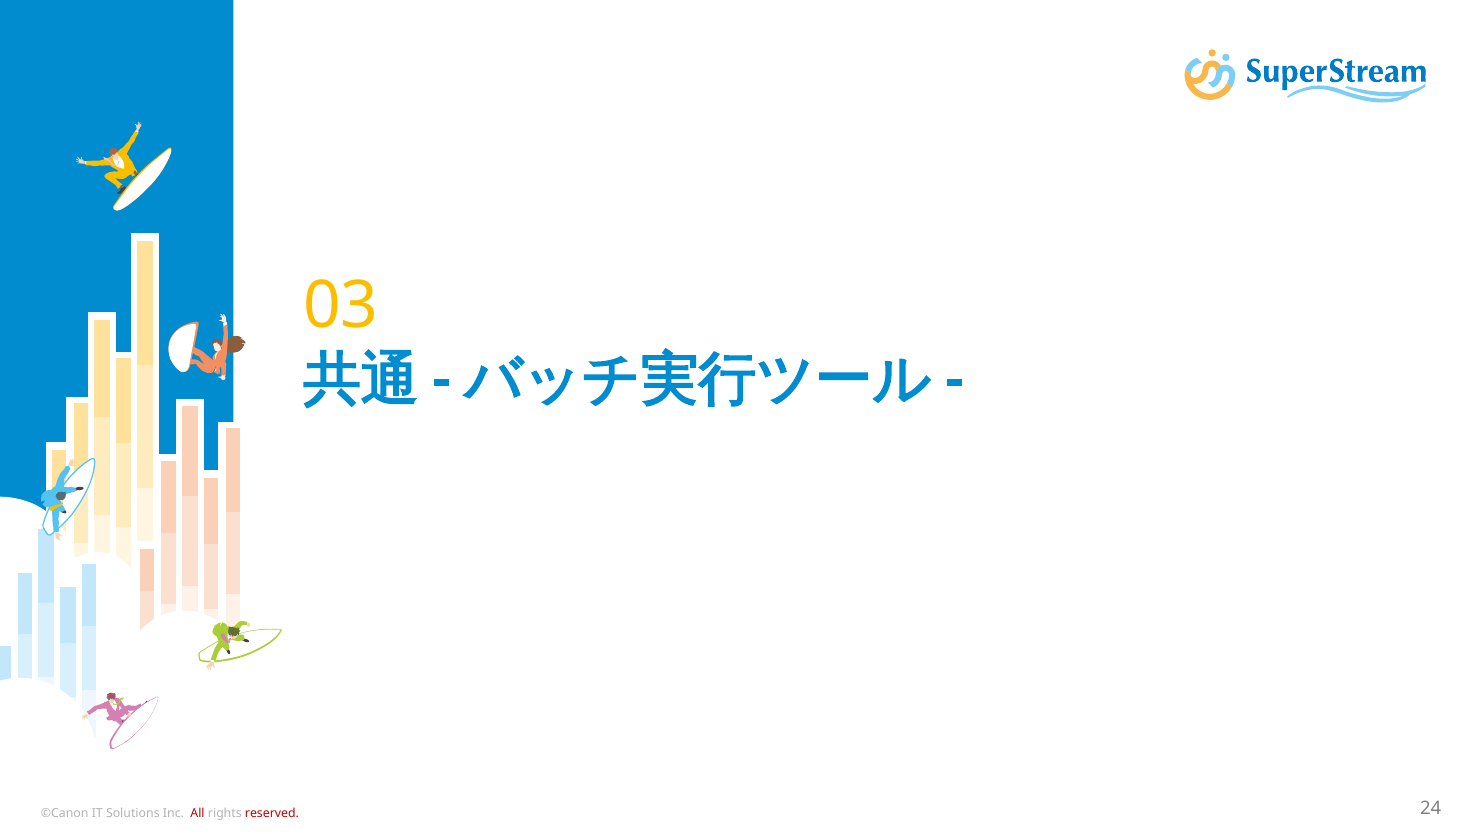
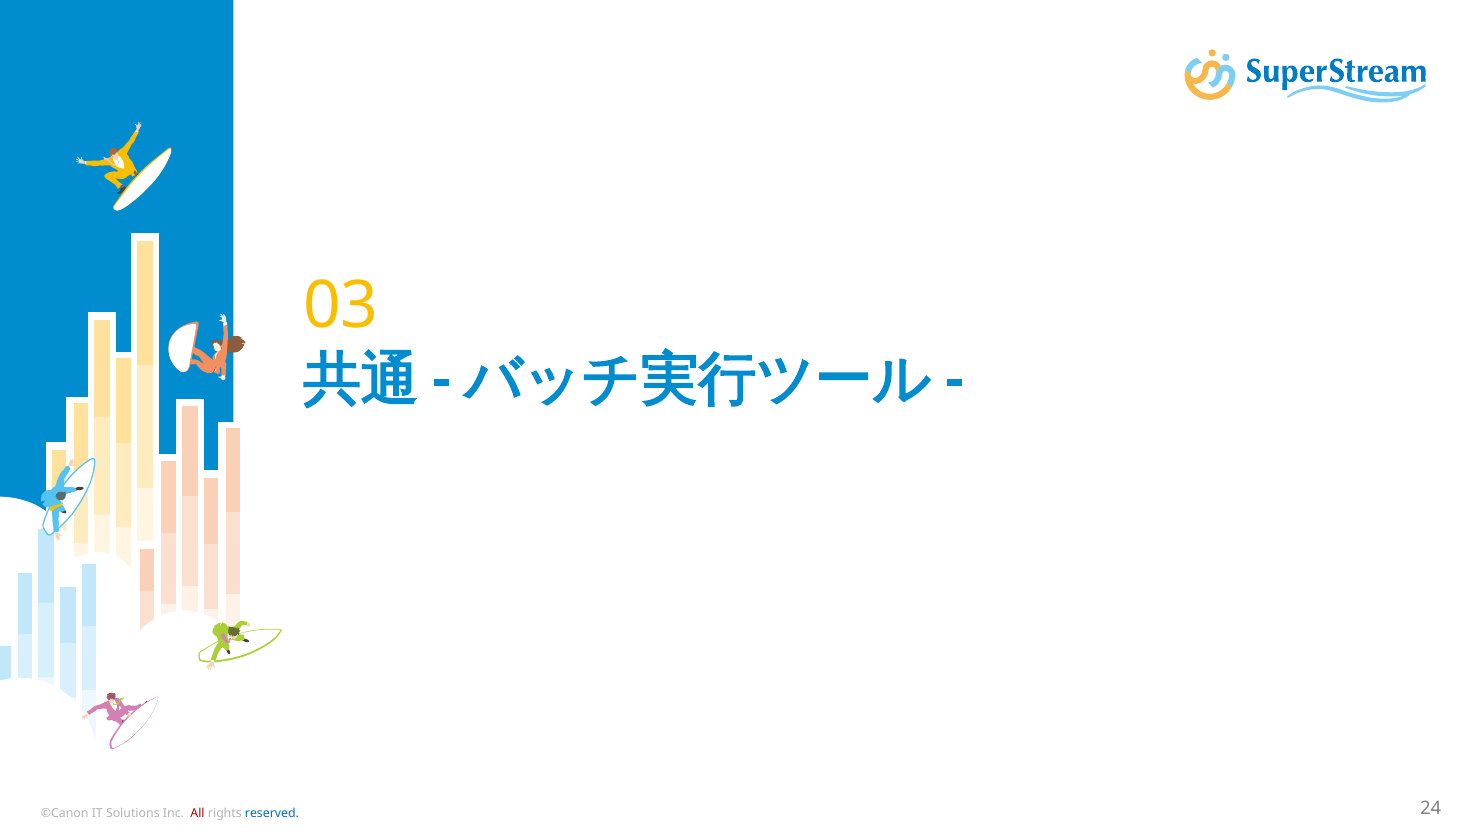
reserved colour: red -> blue (272, 813)
